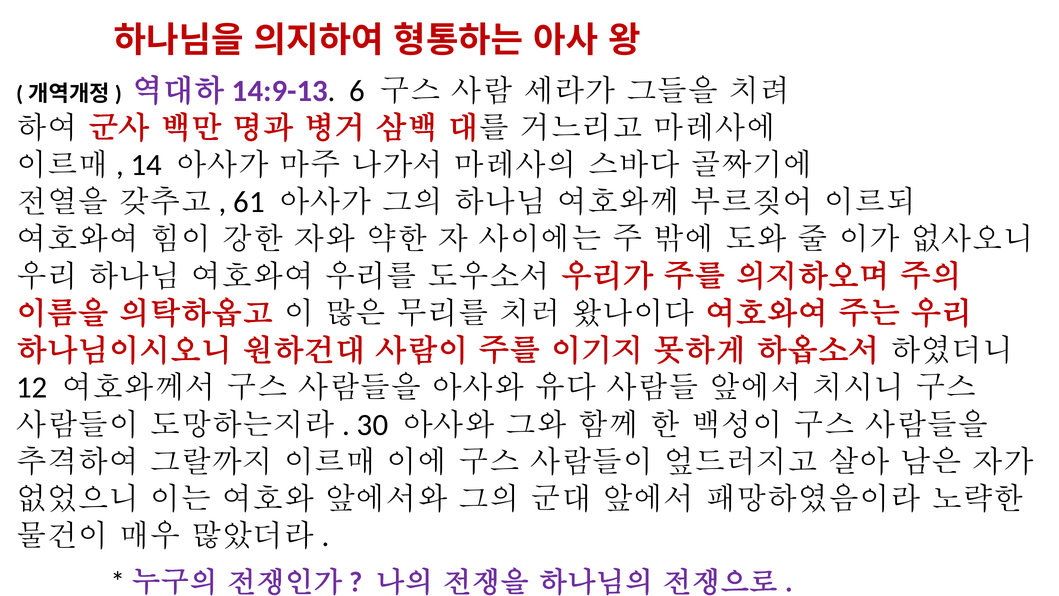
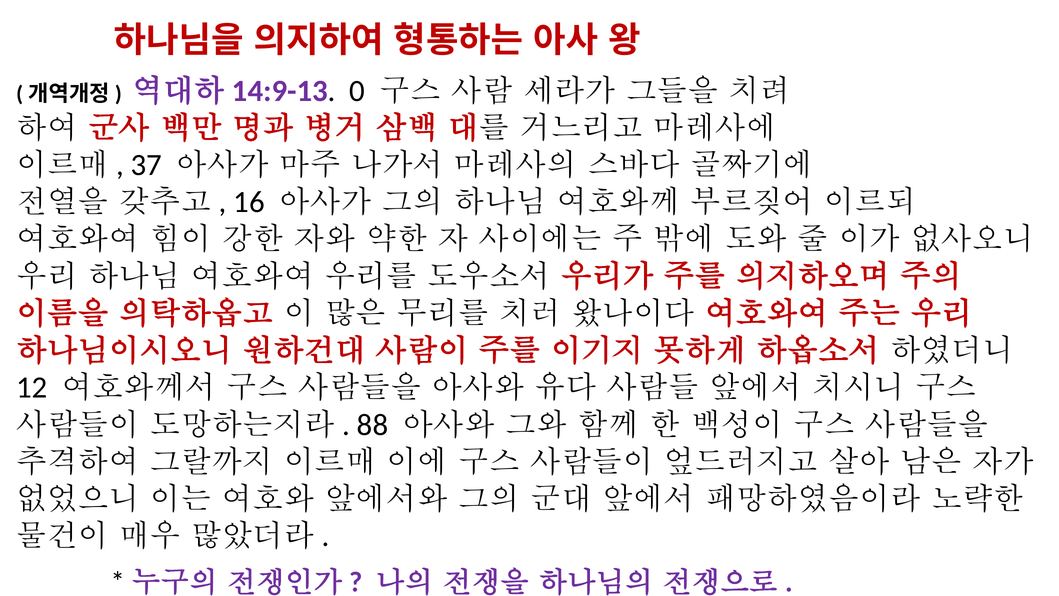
6: 6 -> 0 (357, 91)
14: 14 -> 37 (146, 165)
61: 61 -> 16 (249, 202)
30: 30 -> 88 (373, 425)
